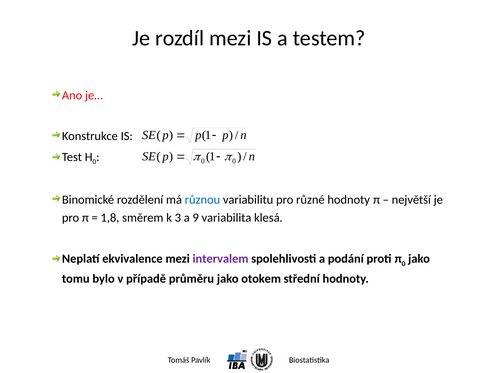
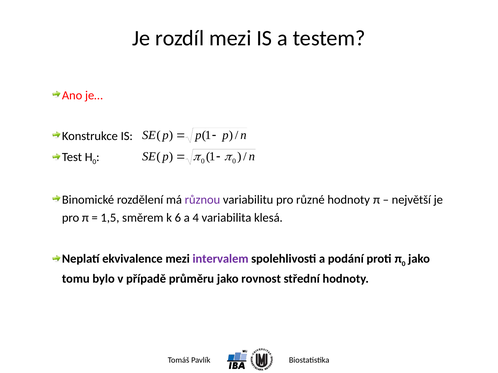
různou colour: blue -> purple (202, 200)
1,8: 1,8 -> 1,5 (110, 218)
3: 3 -> 6 (178, 218)
9: 9 -> 4 (196, 218)
otokem: otokem -> rovnost (261, 279)
